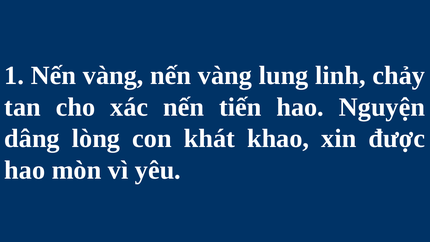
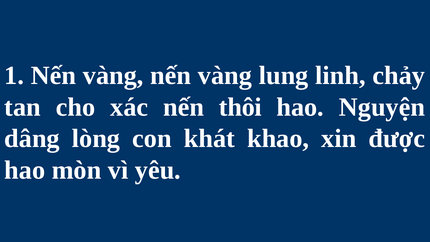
tiến: tiến -> thôi (240, 107)
